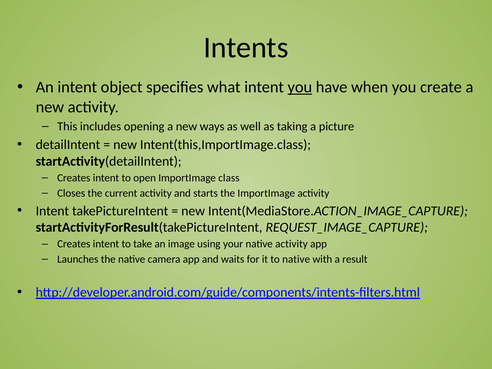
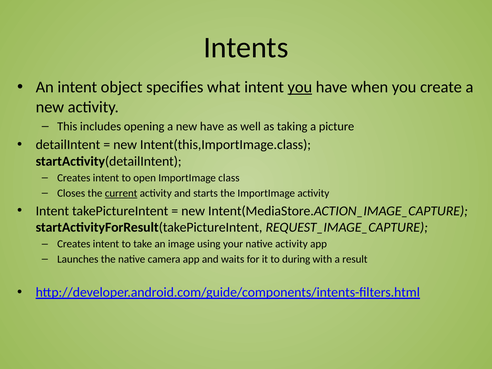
new ways: ways -> have (212, 126)
current underline: none -> present (121, 193)
to native: native -> during (296, 259)
